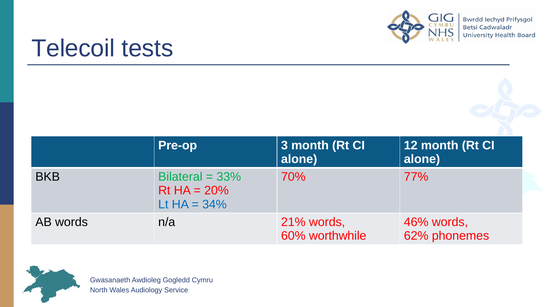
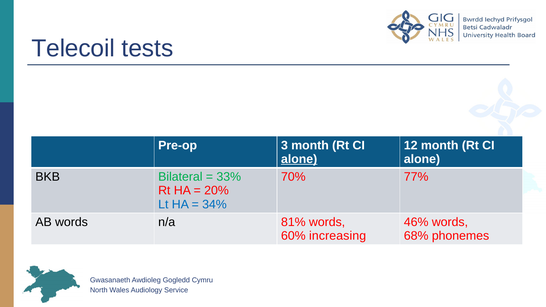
alone underline: none -> present (299, 159)
21%: 21% -> 81% (293, 222)
worthwhile: worthwhile -> increasing (338, 236)
62%: 62% -> 68% (416, 236)
